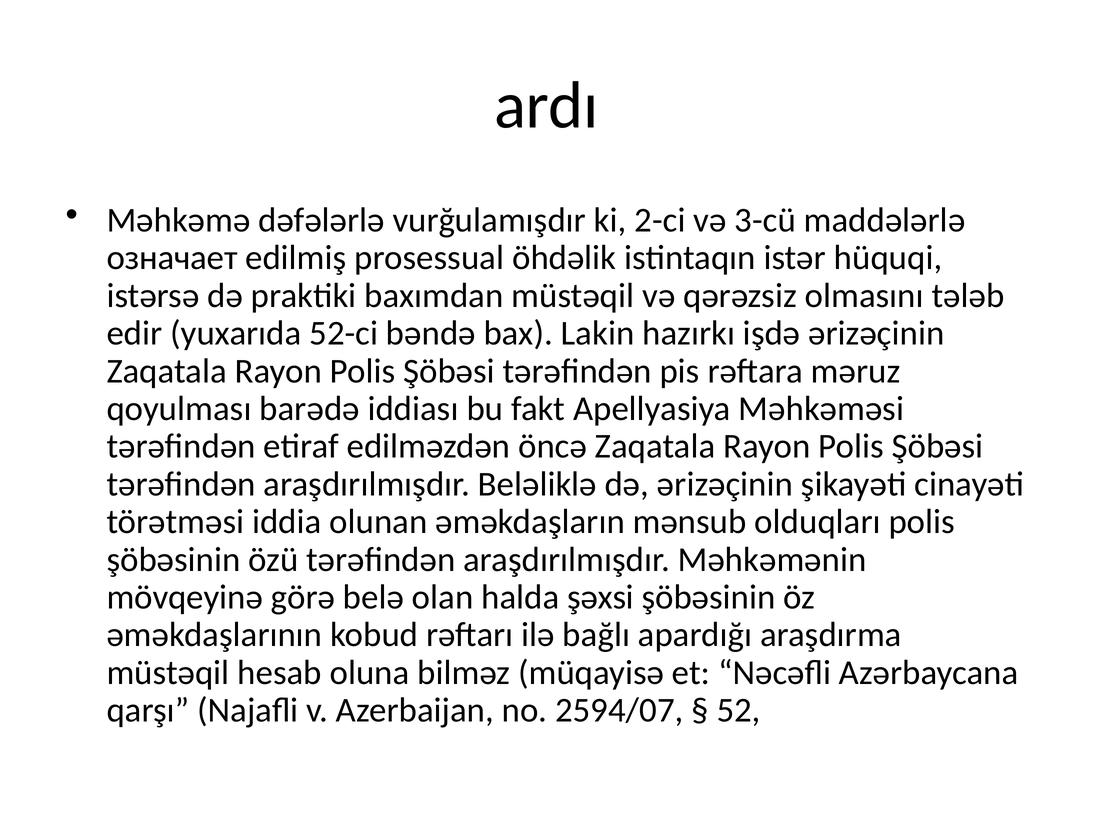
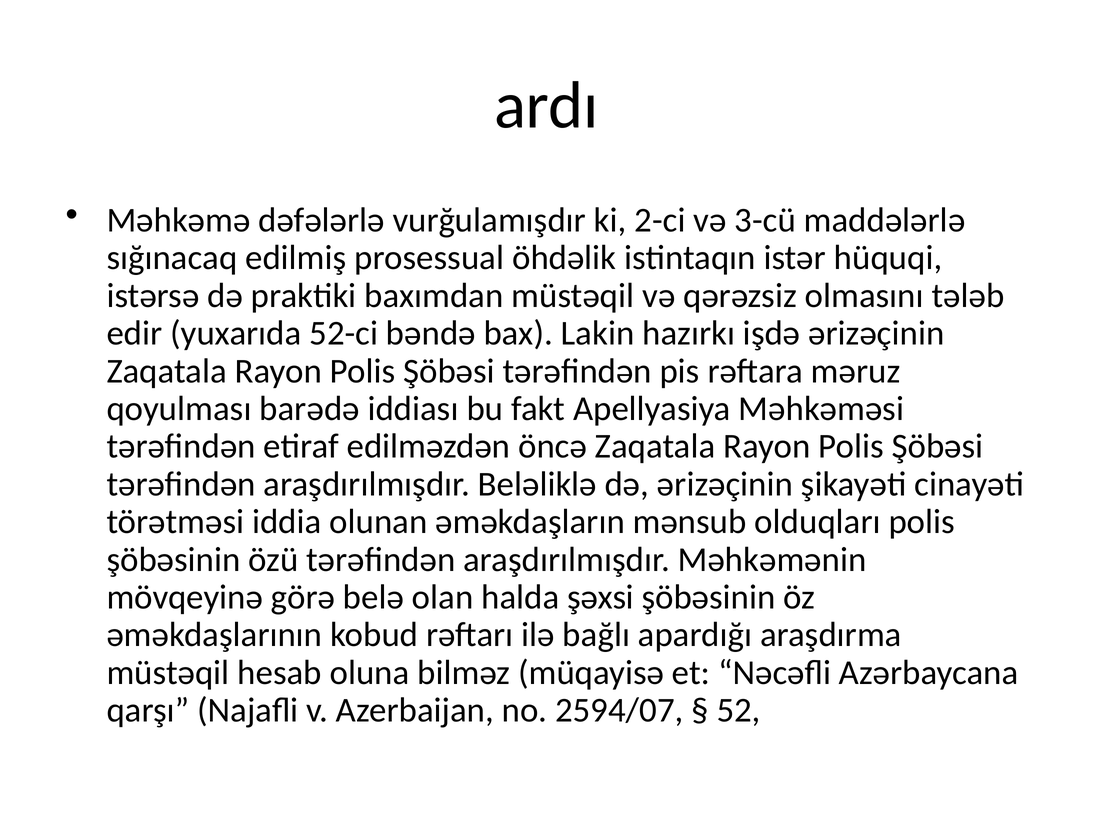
означает: означает -> sığınacaq (172, 258)
